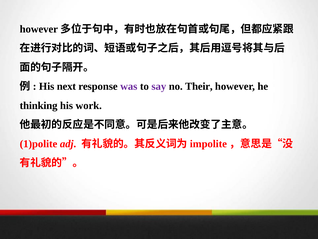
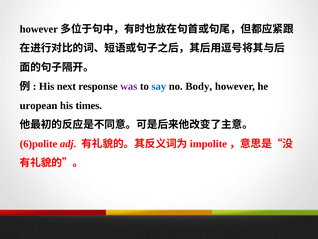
say colour: purple -> blue (159, 86)
Their: Their -> Body (199, 86)
thinking: thinking -> uropean (39, 105)
work: work -> times (89, 105)
1)polite: 1)polite -> 6)polite (39, 144)
